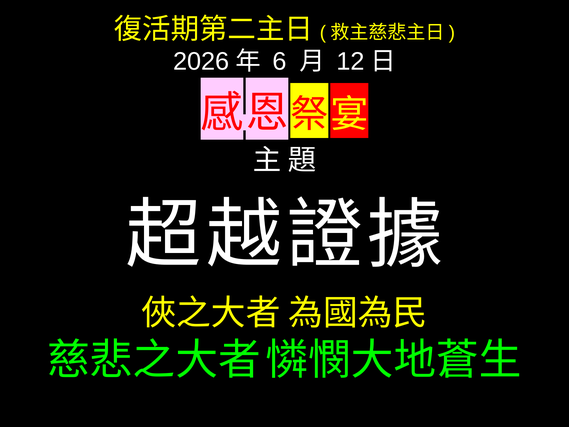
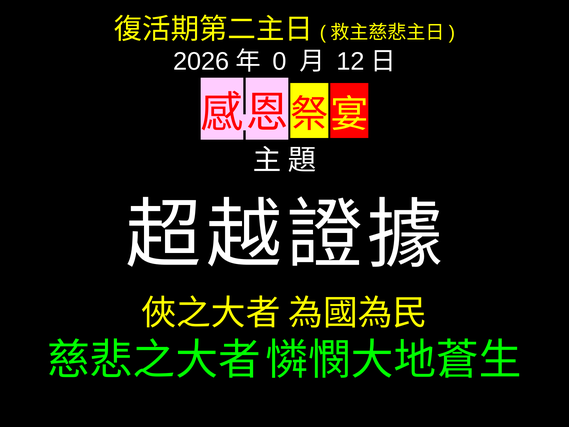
6: 6 -> 0 (279, 62)
